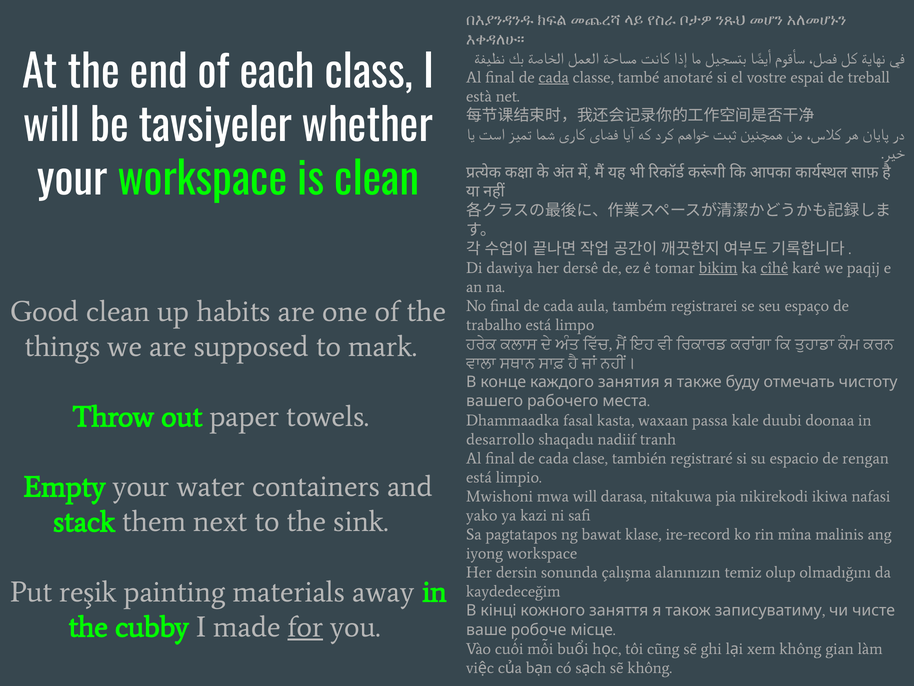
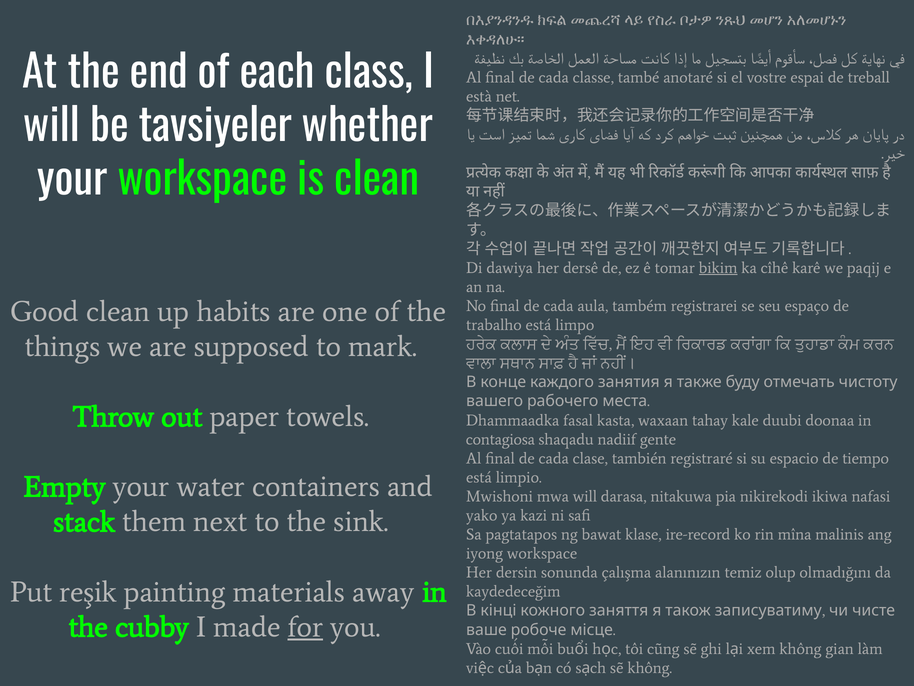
cada underline: present -> none (554, 77)
cîhê underline: present -> none (774, 268)
passa: passa -> tahay (710, 420)
desarrollo: desarrollo -> contagiosa (500, 439)
tranh: tranh -> gente (658, 439)
rengan: rengan -> tiempo (866, 458)
